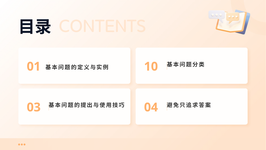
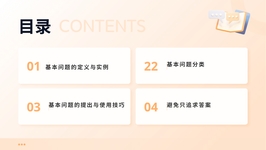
10: 10 -> 22 (151, 66)
